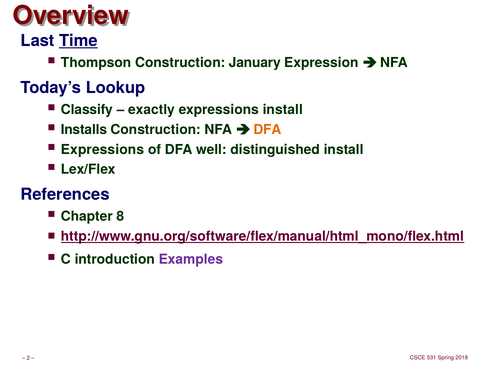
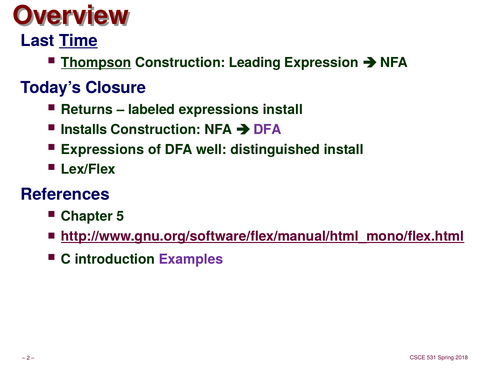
Thompson underline: none -> present (96, 63)
January: January -> Leading (255, 63)
Lookup: Lookup -> Closure (116, 88)
Classify: Classify -> Returns (87, 110)
exactly: exactly -> labeled (152, 110)
DFA colour: orange -> purple (267, 130)
8: 8 -> 5 (120, 217)
